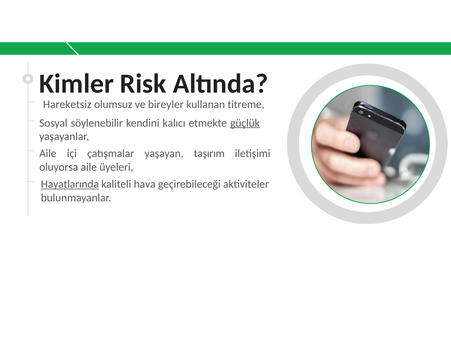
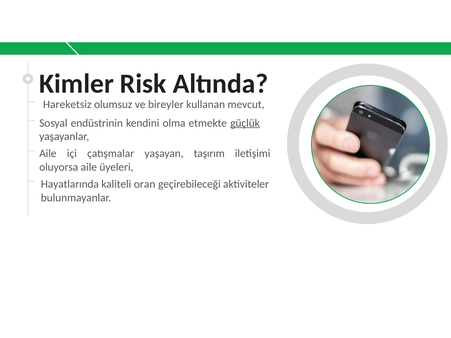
titreme: titreme -> mevcut (246, 104)
söylenebilir: söylenebilir -> endüstrinin (97, 123)
kalıcı: kalıcı -> olma (174, 123)
Hayatlarında underline: present -> none (70, 184)
hava: hava -> oran (145, 184)
